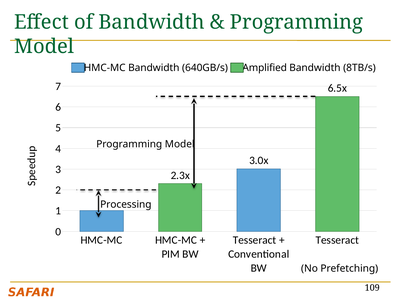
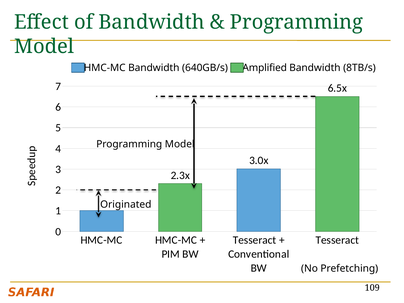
Processing: Processing -> Originated (126, 205)
